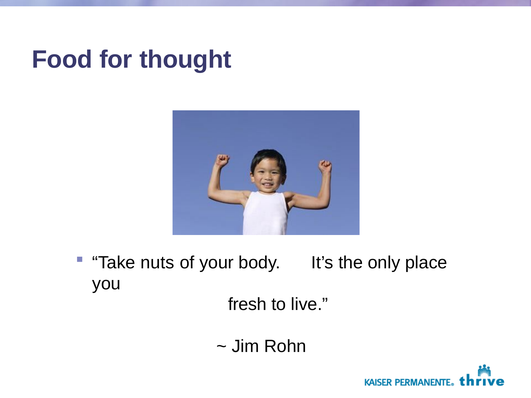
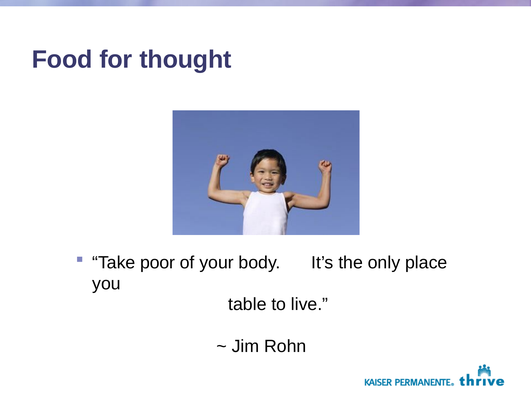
nuts: nuts -> poor (158, 263)
fresh: fresh -> table (247, 304)
